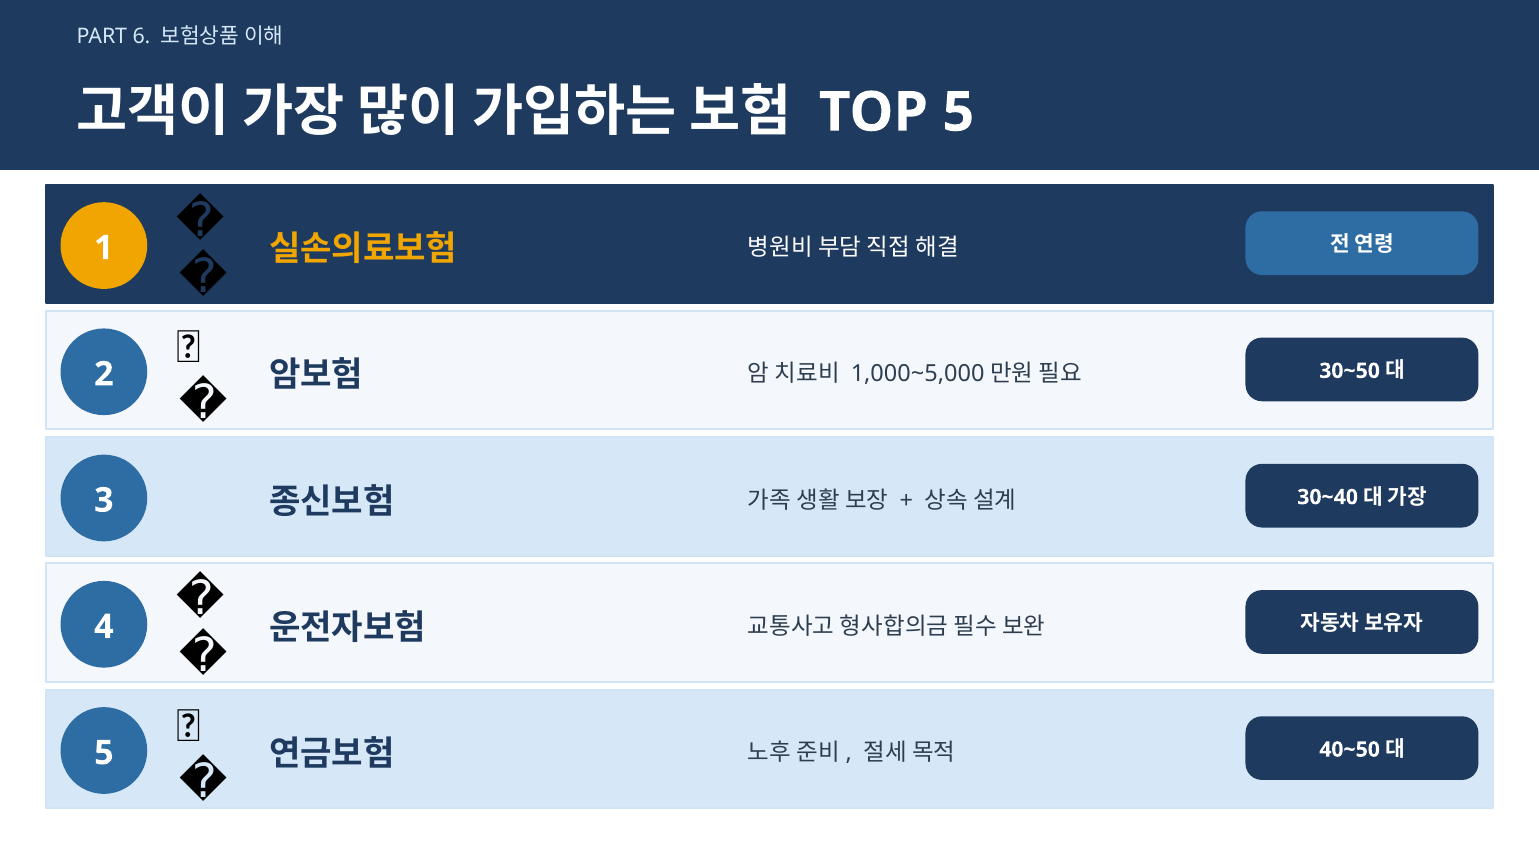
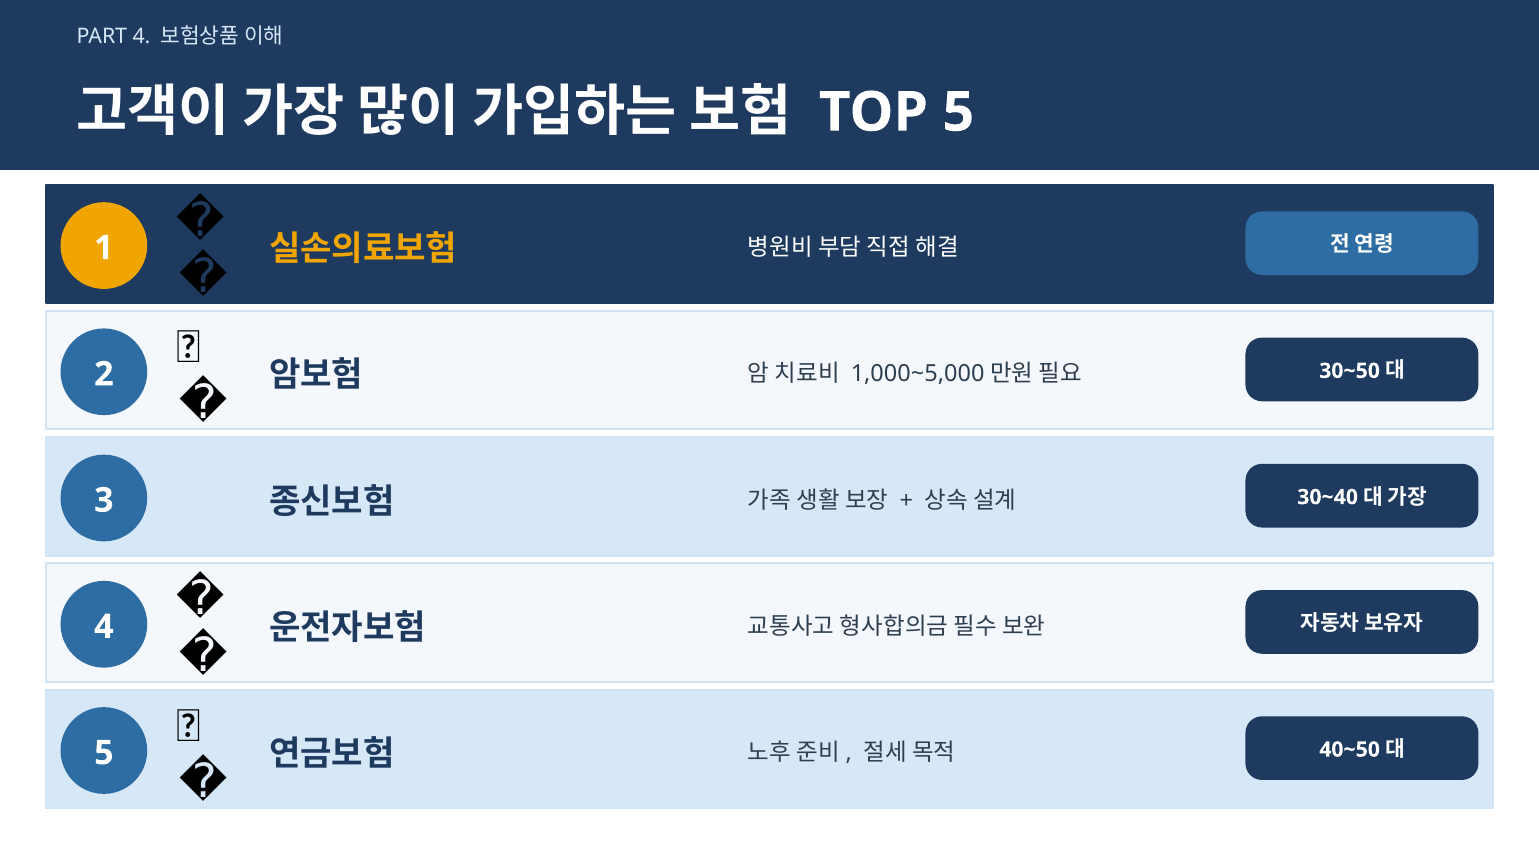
PART 6: 6 -> 4 (142, 36)
